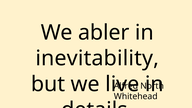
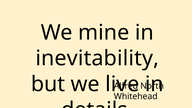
abler: abler -> mine (104, 32)
